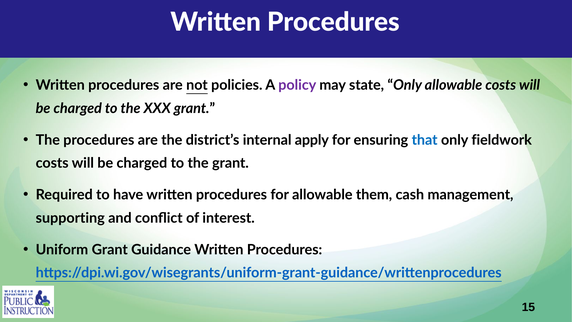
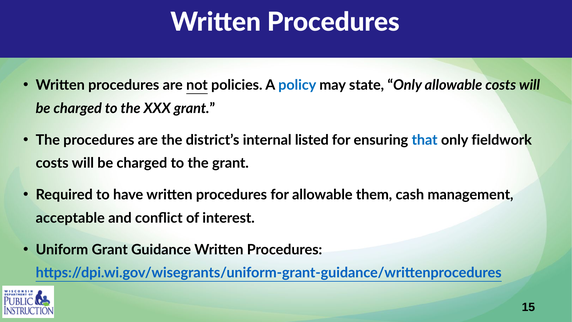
policy colour: purple -> blue (297, 85)
apply: apply -> listed (312, 140)
supporting: supporting -> acceptable (70, 218)
